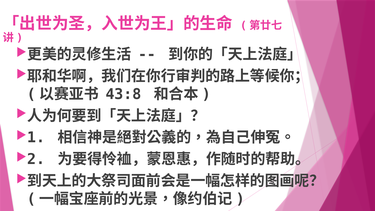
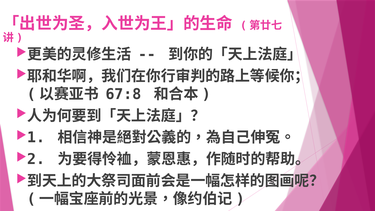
43:8: 43:8 -> 67:8 (123, 94)
